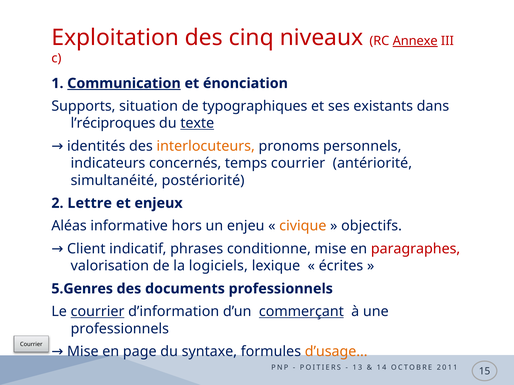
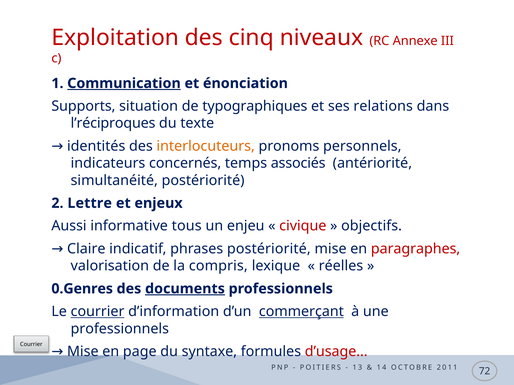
Annexe underline: present -> none (415, 41)
existants: existants -> relations (383, 106)
texte underline: present -> none (197, 123)
temps courrier: courrier -> associés (298, 163)
Aléas: Aléas -> Aussi (69, 226)
hors: hors -> tous (187, 226)
civique colour: orange -> red (303, 226)
Client: Client -> Claire (86, 249)
phrases conditionne: conditionne -> postériorité (269, 249)
logiciels: logiciels -> compris (218, 266)
écrites: écrites -> réelles (341, 266)
5.Genres: 5.Genres -> 0.Genres (82, 289)
documents underline: none -> present (185, 289)
d’usage… colour: orange -> red (336, 352)
15: 15 -> 72 (485, 372)
